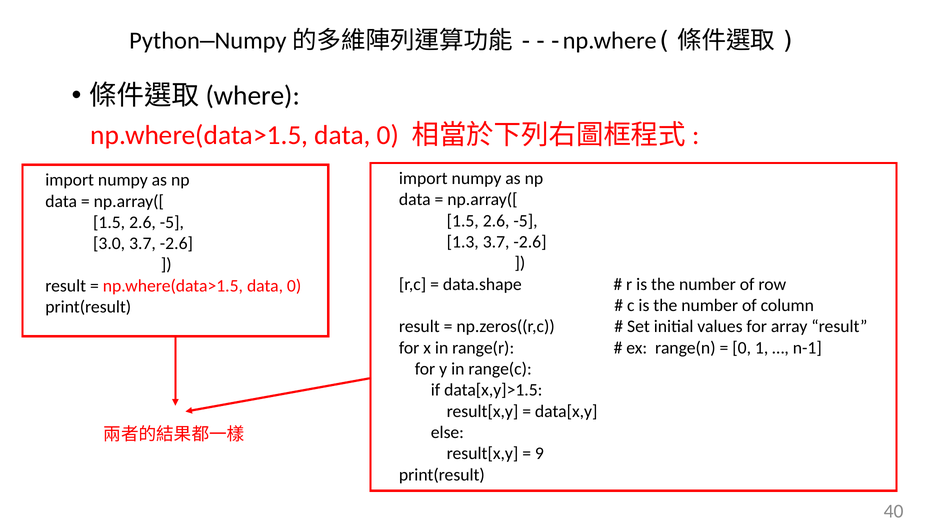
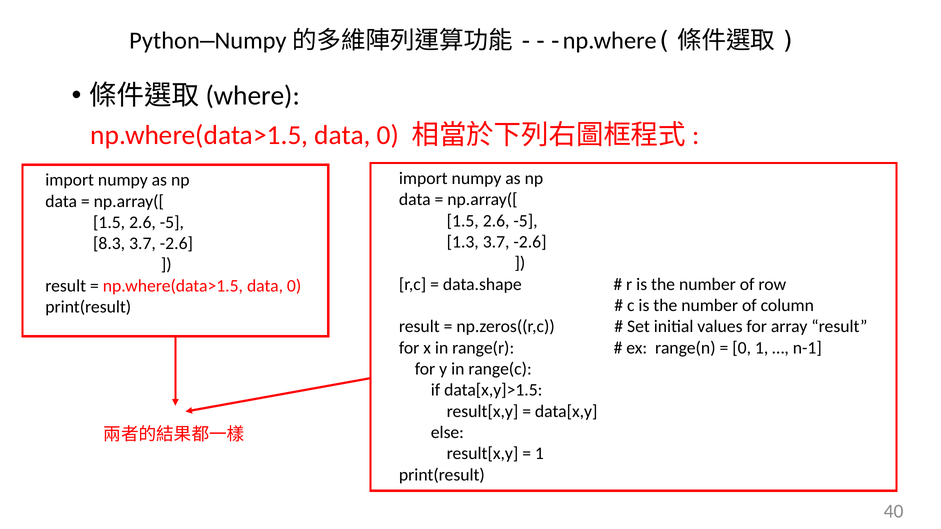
3.0: 3.0 -> 8.3 (109, 244)
9: 9 -> 1 (539, 454)
